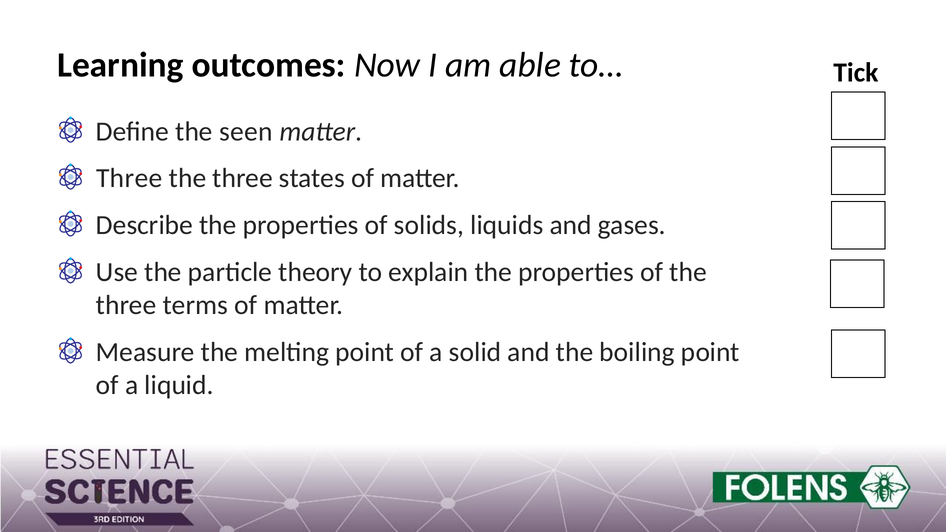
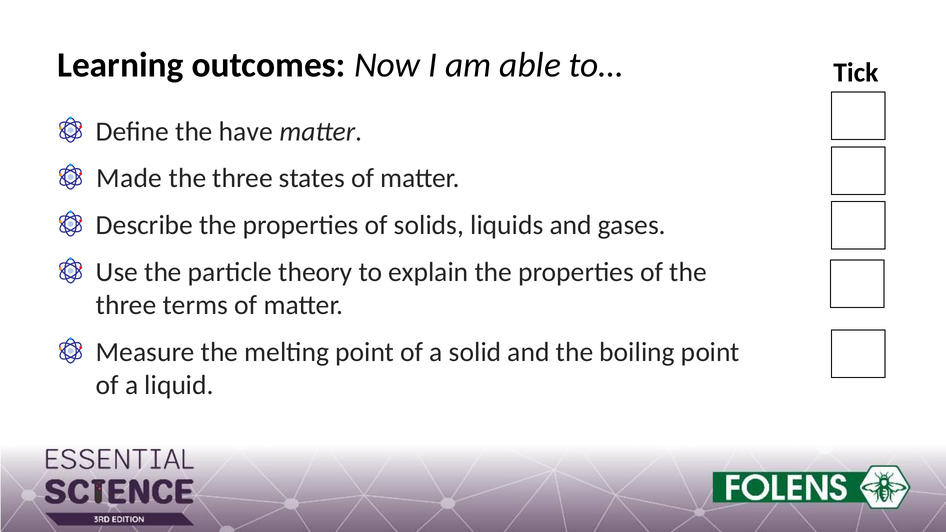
seen: seen -> have (246, 131)
Three: Three -> Made (129, 178)
